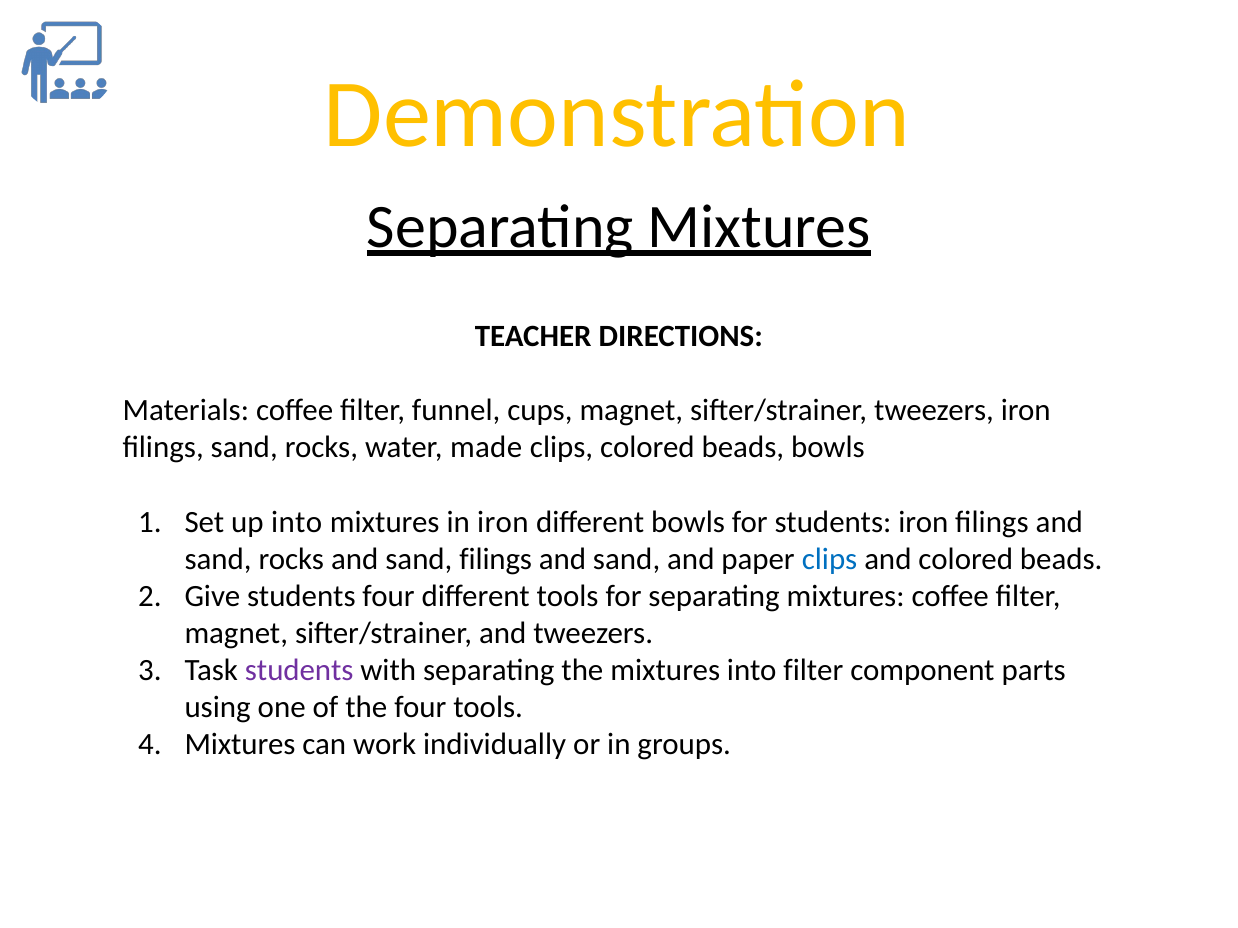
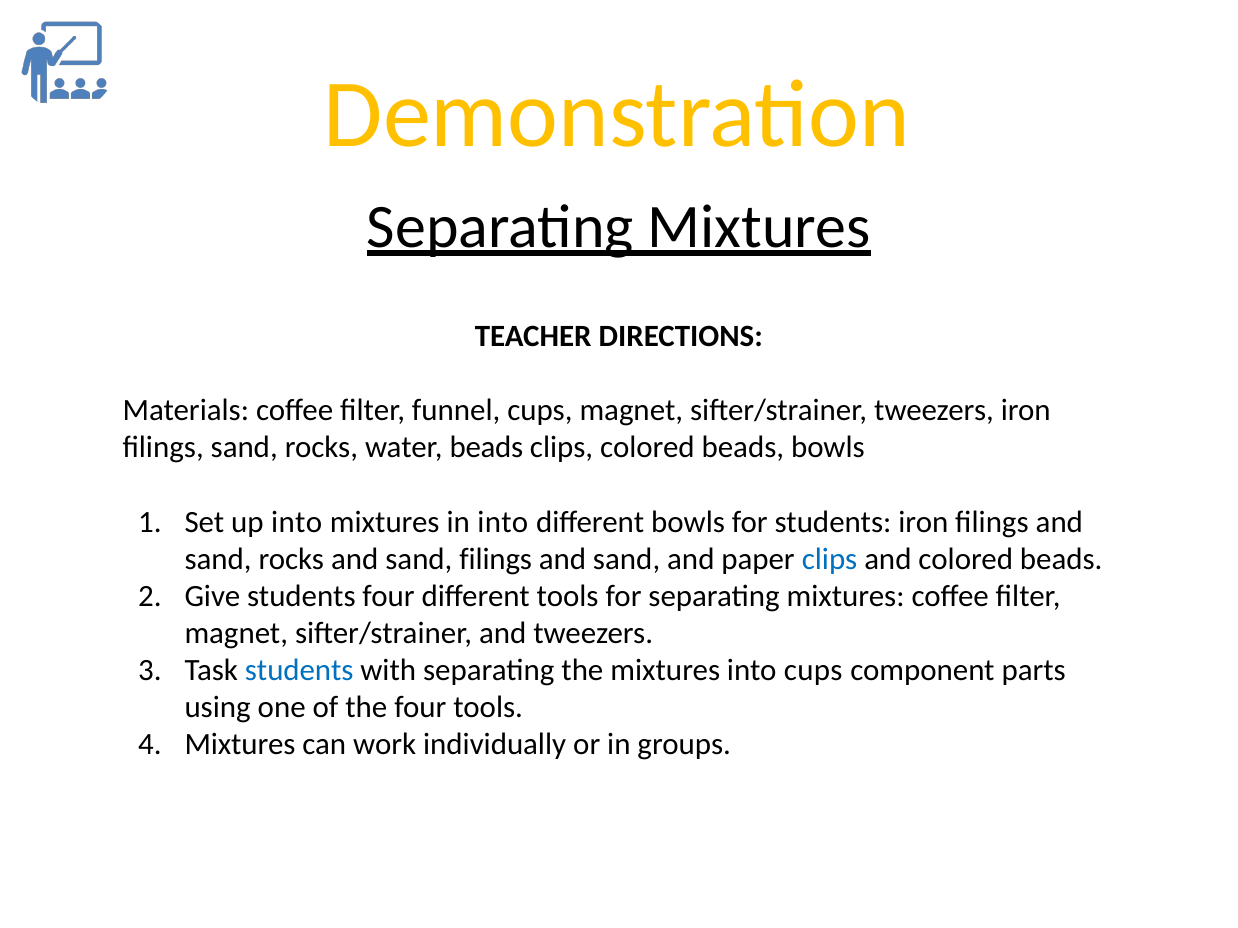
water made: made -> beads (486, 448)
in iron: iron -> into (503, 522)
students colour: purple -> blue (299, 671)
into filter: filter -> cups (813, 671)
